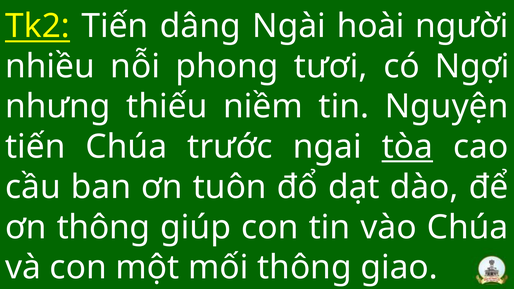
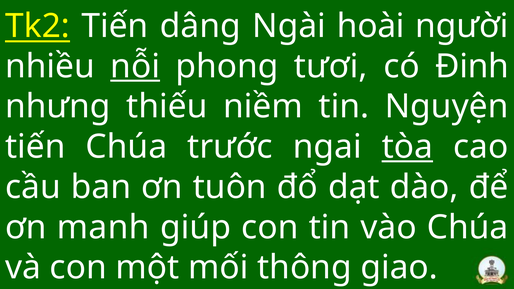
nỗi underline: none -> present (135, 66)
Ngợi: Ngợi -> Đinh (472, 66)
ơn thông: thông -> manh (103, 227)
